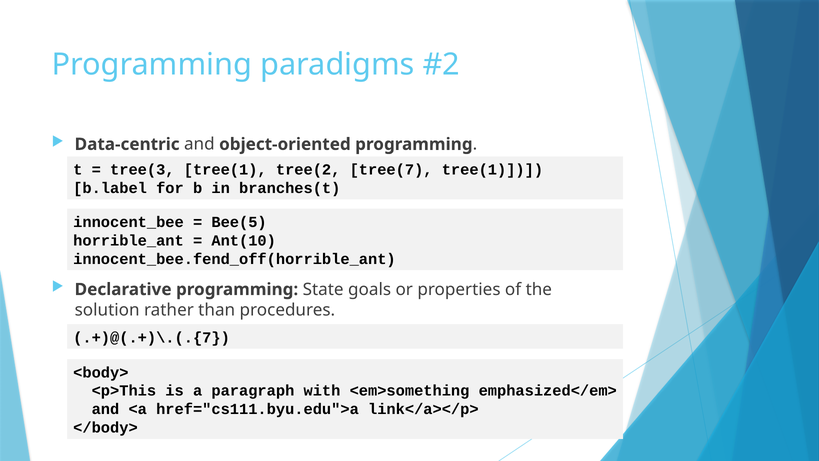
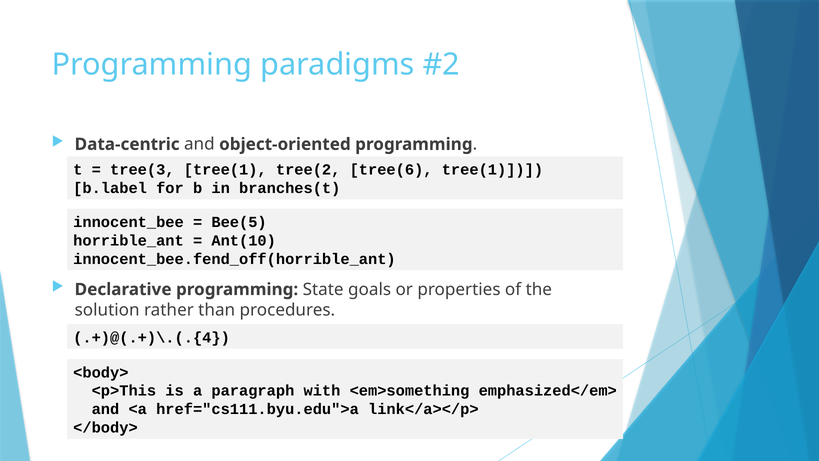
tree(7: tree(7 -> tree(6 (391, 170)
.+)@(.+)\.(.{7: .+)@(.+)\.(.{7 -> .+)@(.+)\.(.{4 (152, 337)
